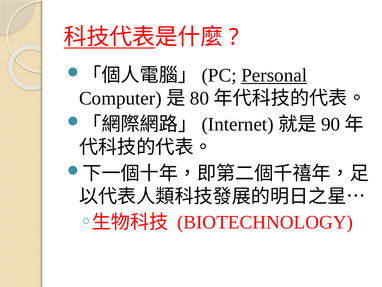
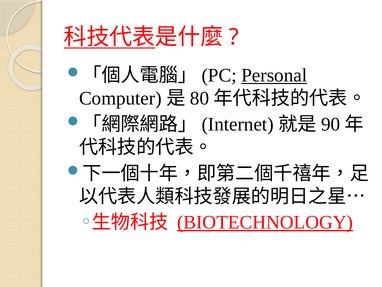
BIOTECHNOLOGY underline: none -> present (265, 222)
